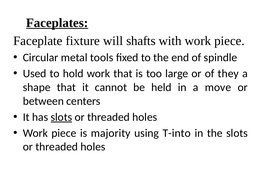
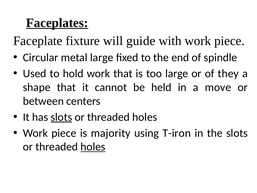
shafts: shafts -> guide (141, 41)
metal tools: tools -> large (102, 57)
T-into: T-into -> T-iron (177, 133)
holes underline: none -> present (93, 147)
